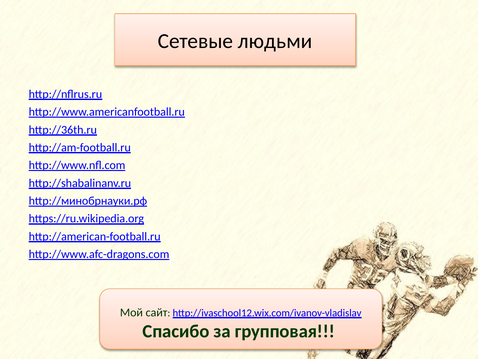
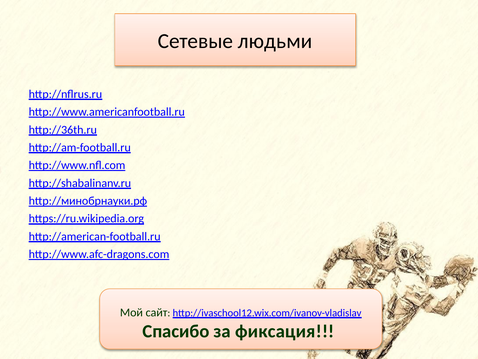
групповая: групповая -> фиксация (285, 331)
